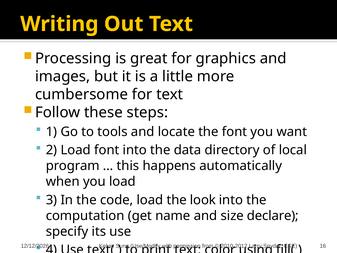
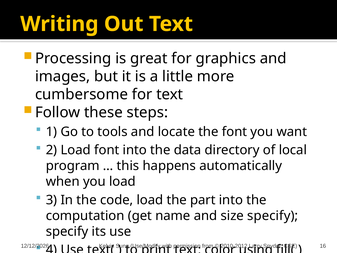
look: look -> part (203, 200)
size declare: declare -> specify (273, 216)
